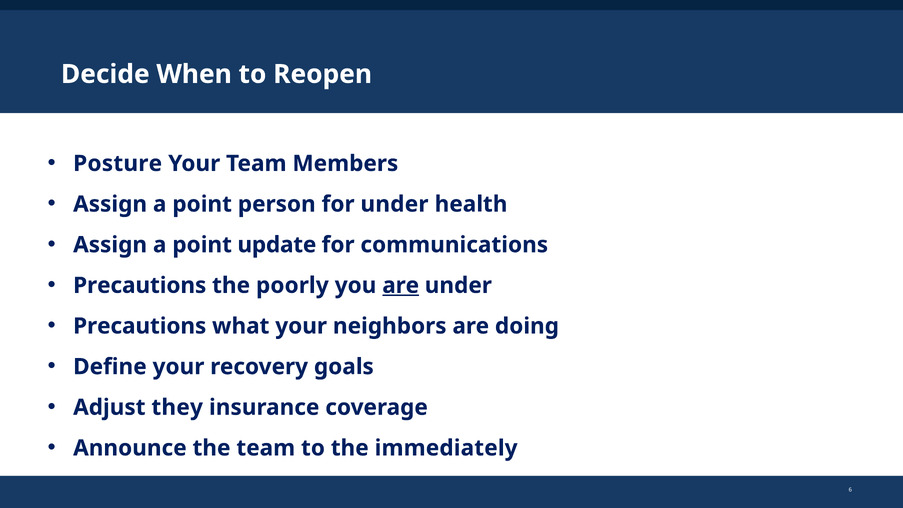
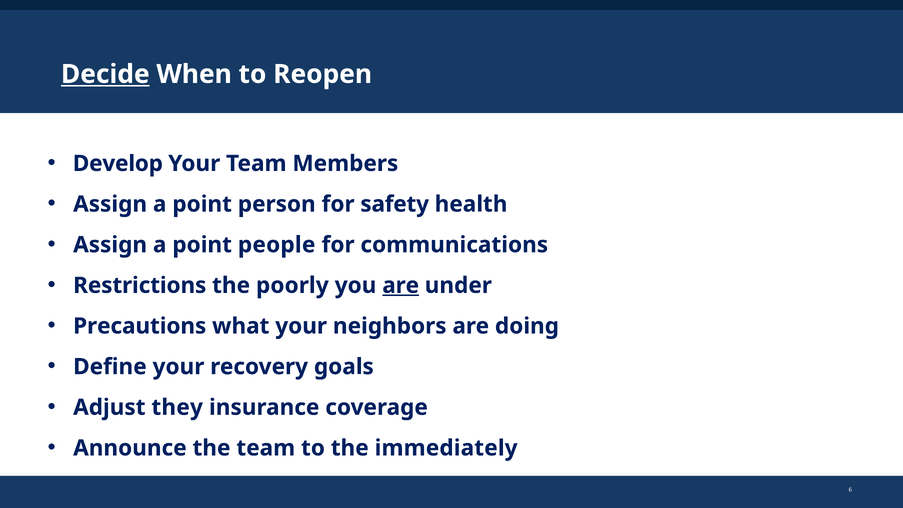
Decide underline: none -> present (105, 74)
Posture: Posture -> Develop (118, 164)
for under: under -> safety (395, 204)
update: update -> people (277, 245)
Precautions: Precautions -> Restrictions (140, 285)
